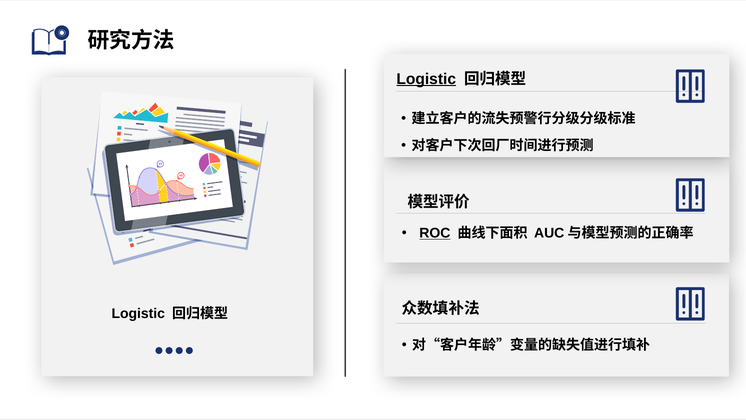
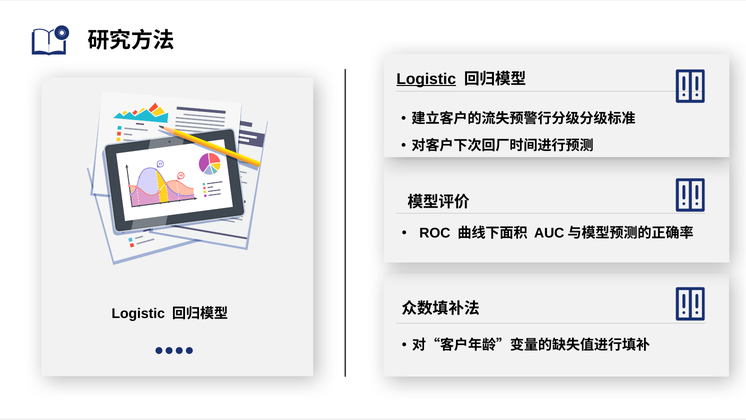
ROC underline: present -> none (435, 233)
